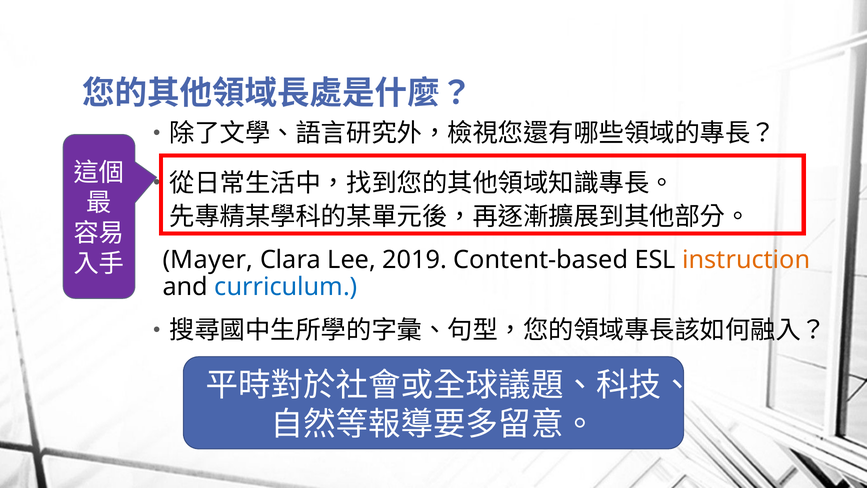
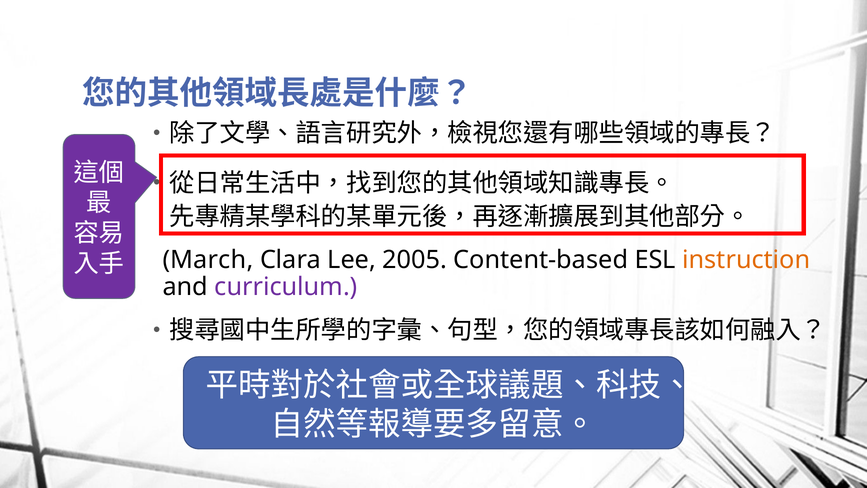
Mayer: Mayer -> March (208, 260)
2019: 2019 -> 2005 (415, 260)
curriculum colour: blue -> purple (286, 287)
